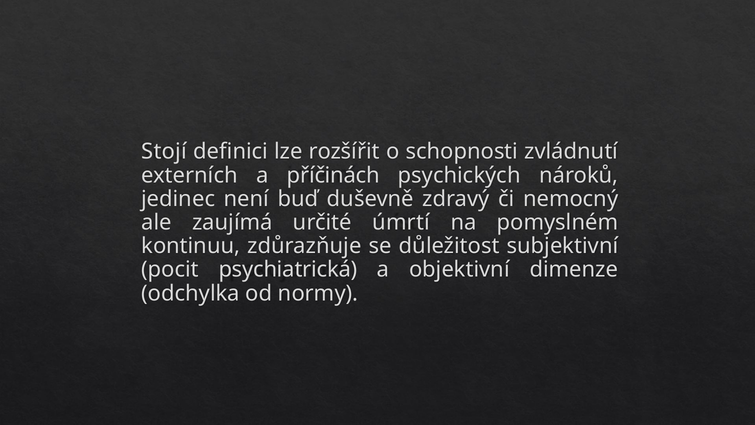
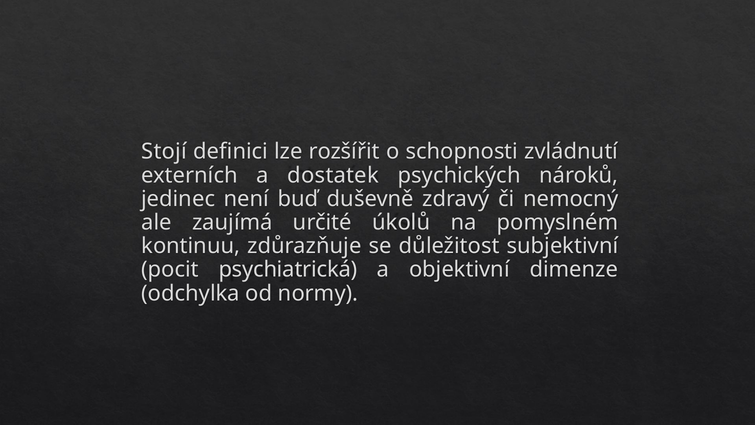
příčinách: příčinách -> dostatek (333, 175)
úmrtí: úmrtí -> úkolů (401, 222)
